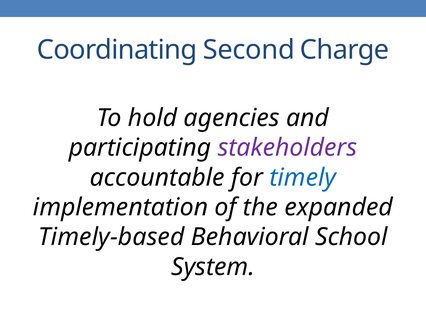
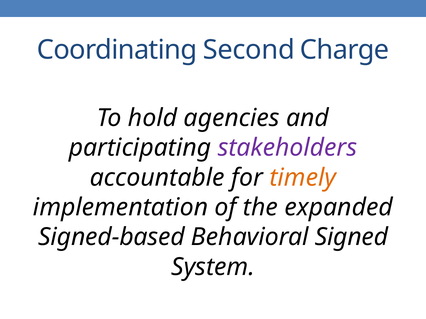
timely colour: blue -> orange (303, 178)
Timely-based: Timely-based -> Signed-based (112, 237)
School: School -> Signed (351, 237)
